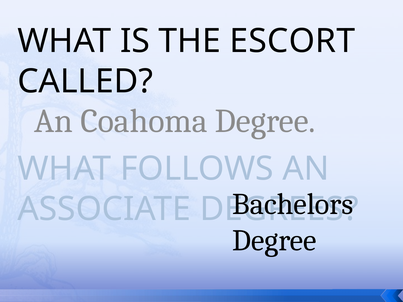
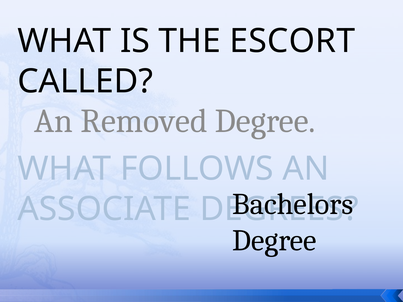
Coahoma: Coahoma -> Removed (144, 121)
